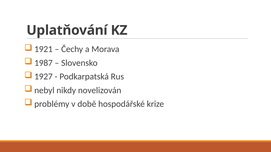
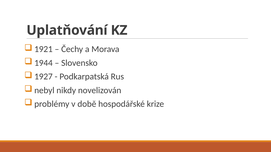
1987: 1987 -> 1944 (43, 63)
